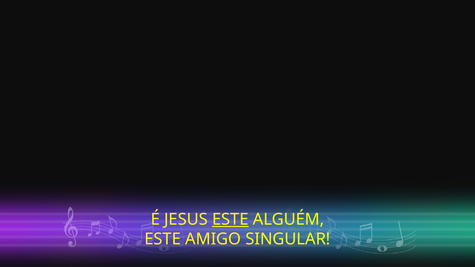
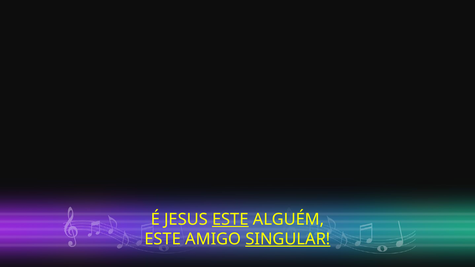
SINGULAR underline: none -> present (288, 239)
